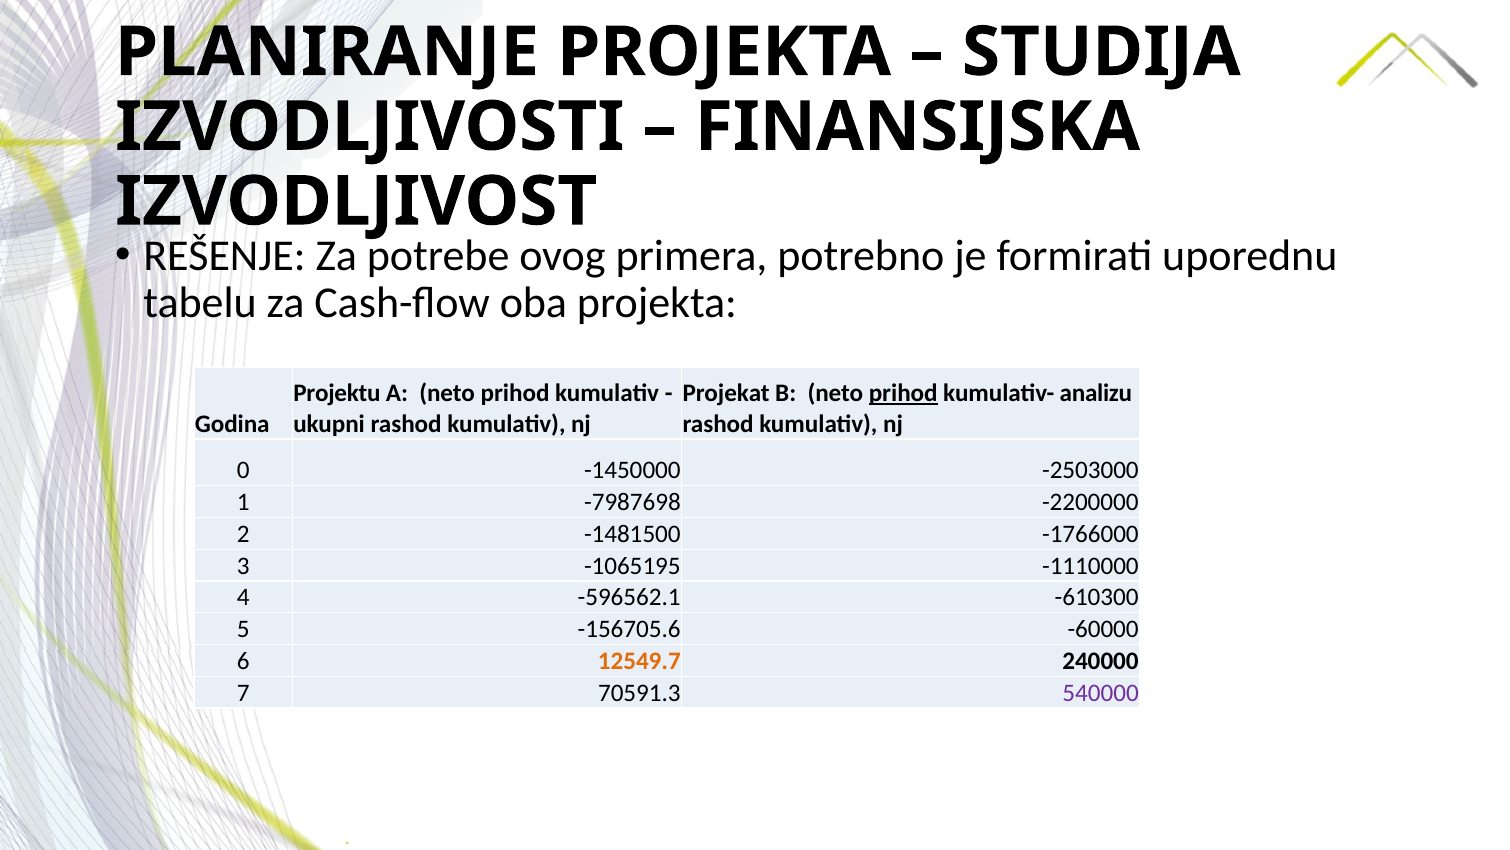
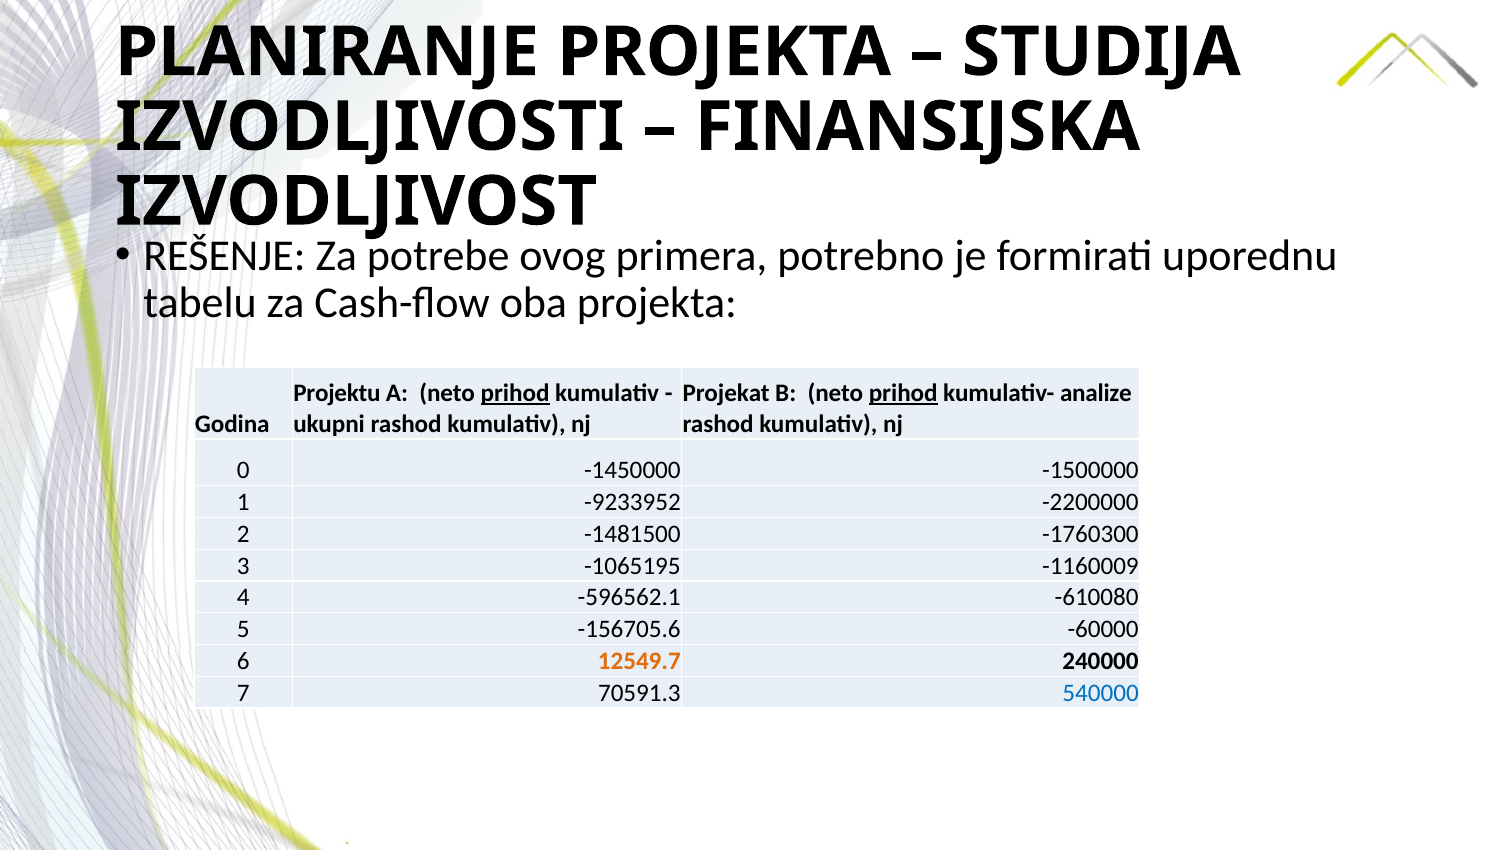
prihod underline: none -> present (515, 393)
analizu: analizu -> analize (1096, 393)
-2503000: -2503000 -> -1500000 (1090, 470)
-7987698: -7987698 -> -9233952 (632, 502)
-1766000: -1766000 -> -1760300 (1090, 534)
-1110000: -1110000 -> -1160009 (1090, 565)
-610300: -610300 -> -610080 (1097, 597)
540000 colour: purple -> blue (1101, 692)
